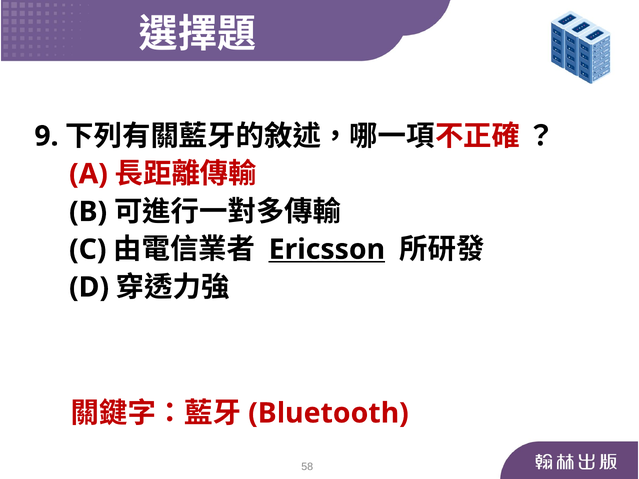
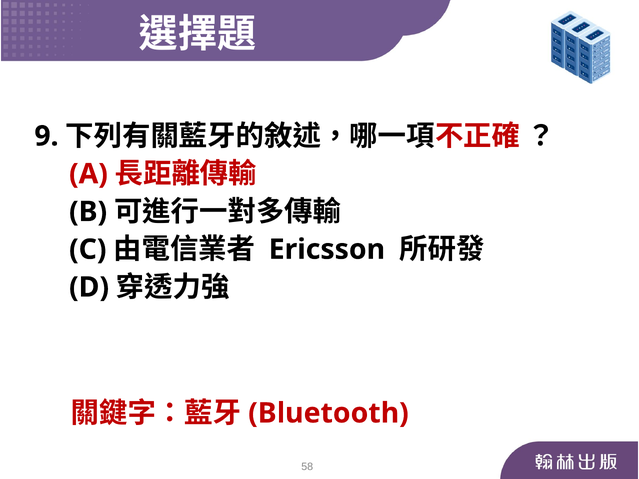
Ericsson underline: present -> none (327, 250)
